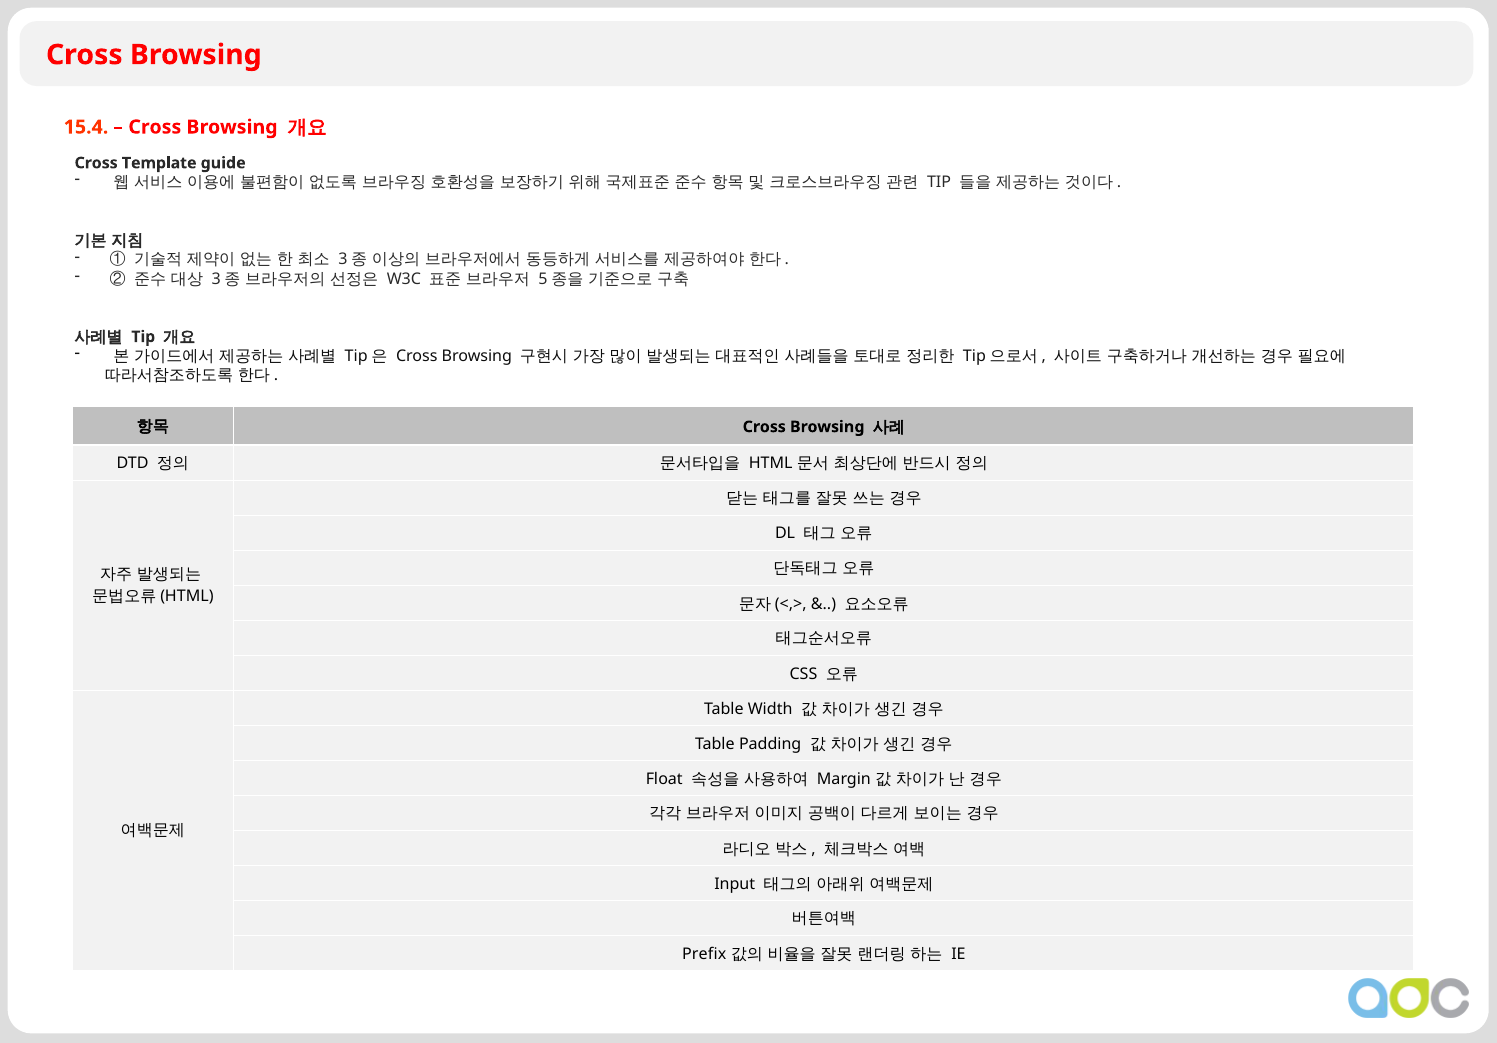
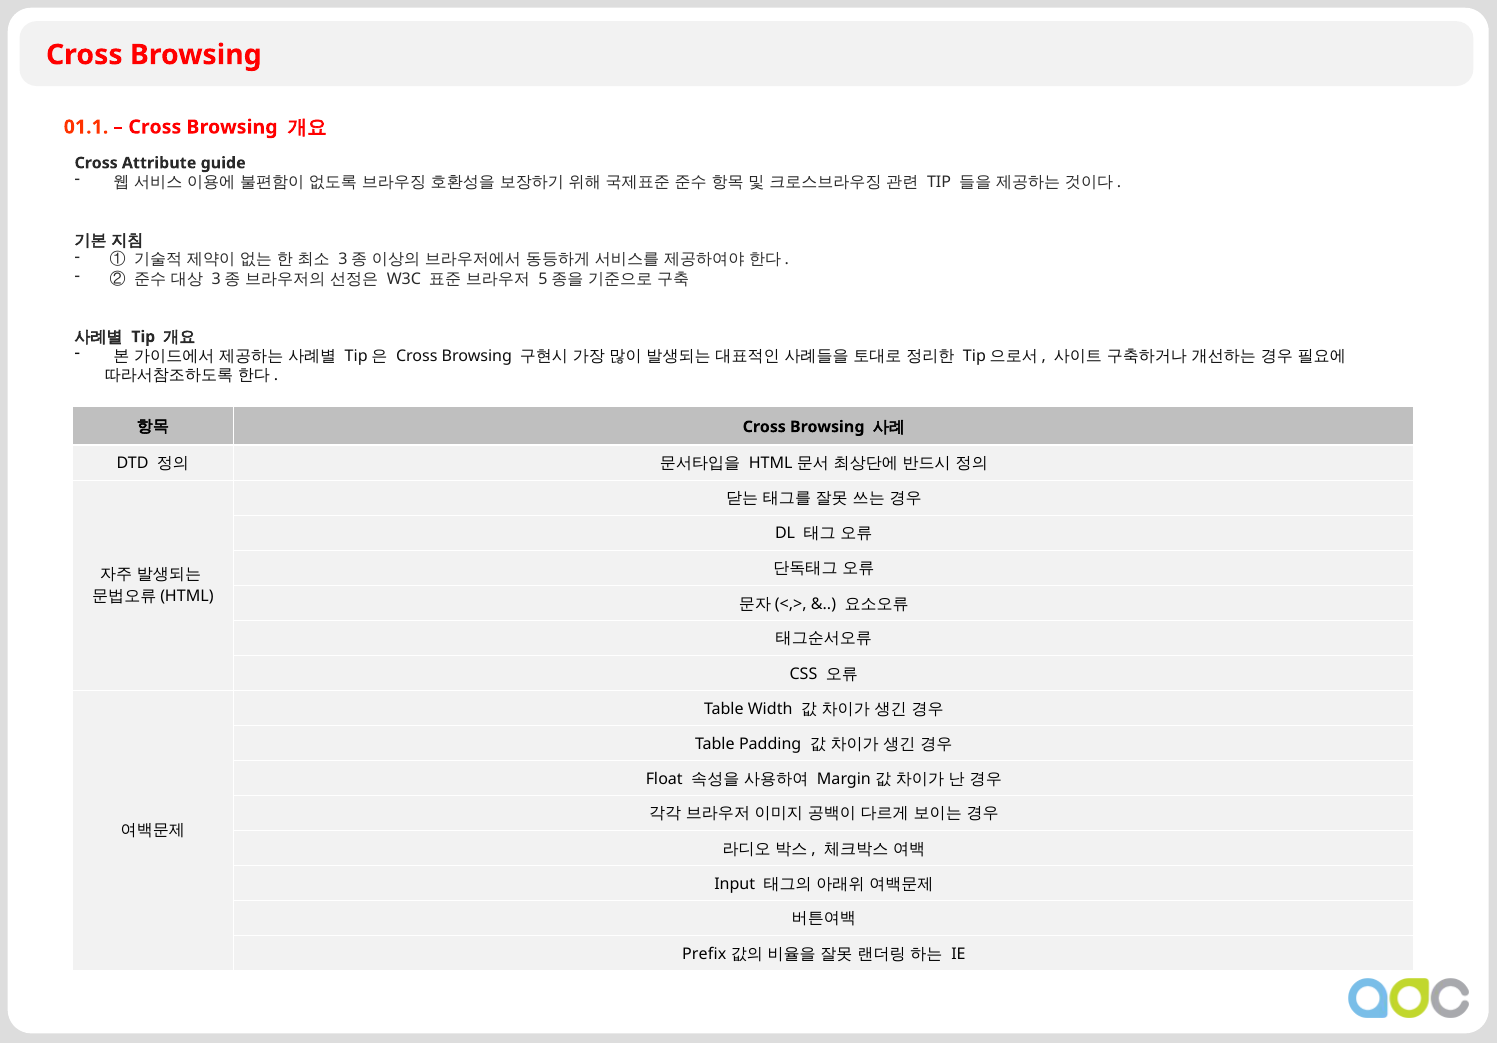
15.4: 15.4 -> 01.1 (86, 127)
Template: Template -> Attribute (159, 163)
